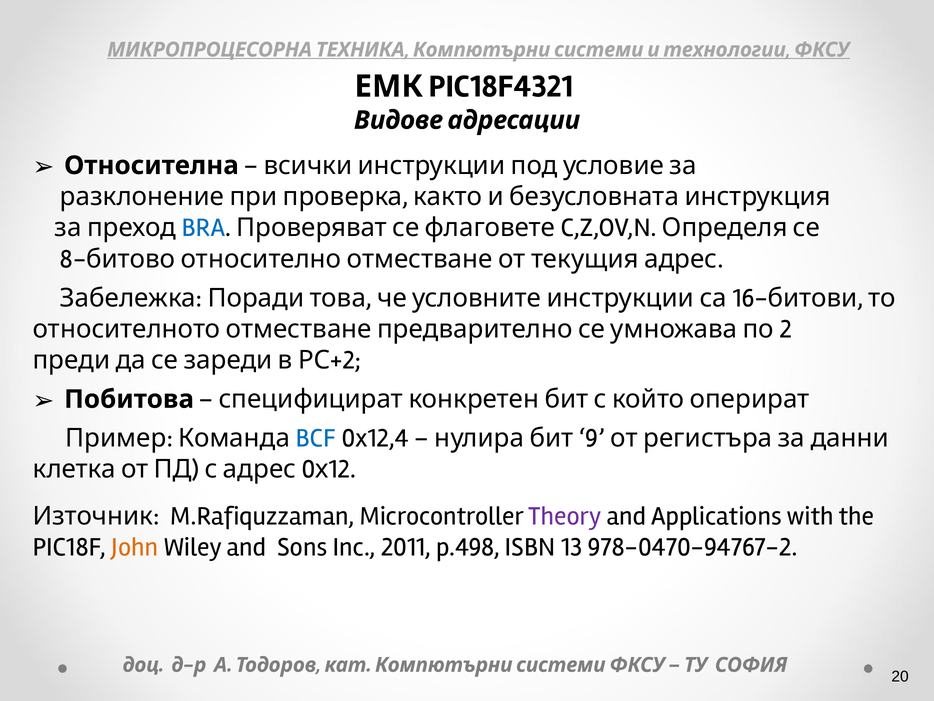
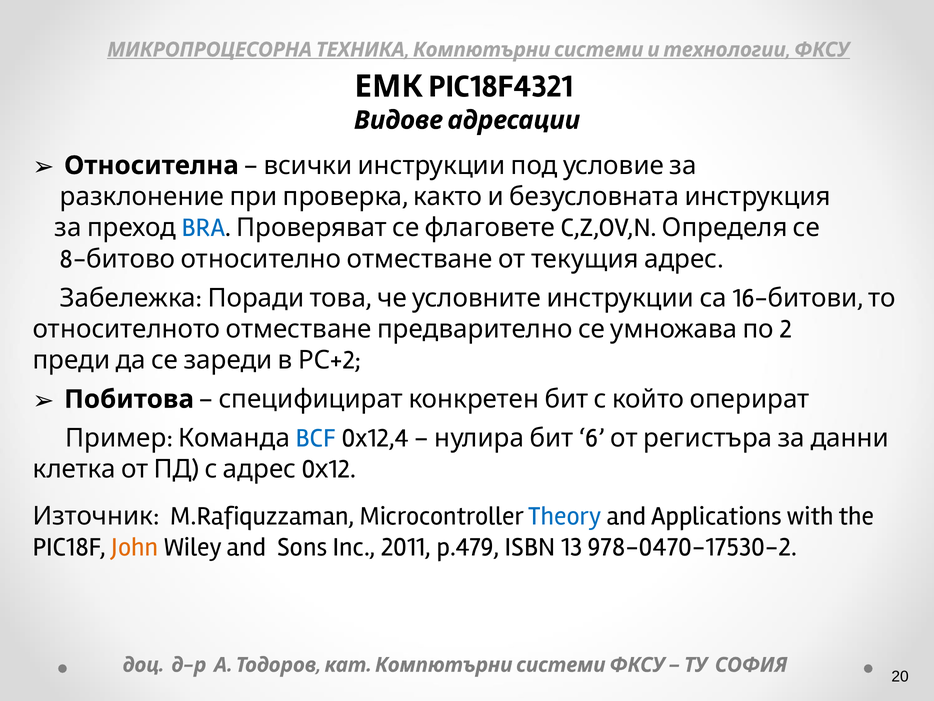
9: 9 -> 6 (592, 438)
Theory colour: purple -> blue (565, 516)
p.498: p.498 -> p.479 (468, 547)
978-0470-94767-2: 978-0470-94767-2 -> 978-0470-17530-2 (693, 547)
